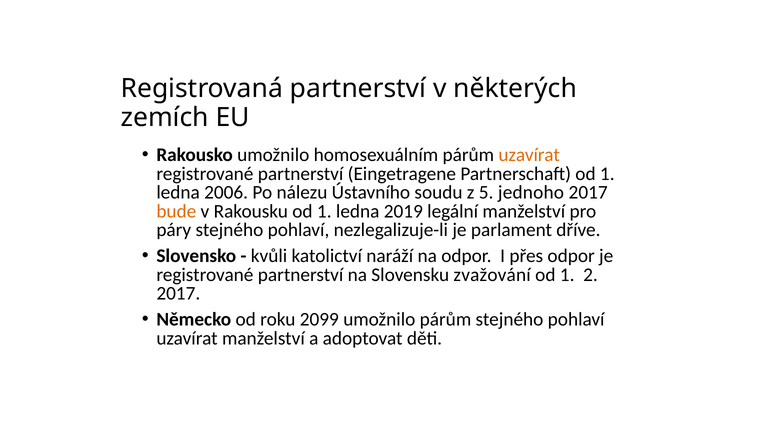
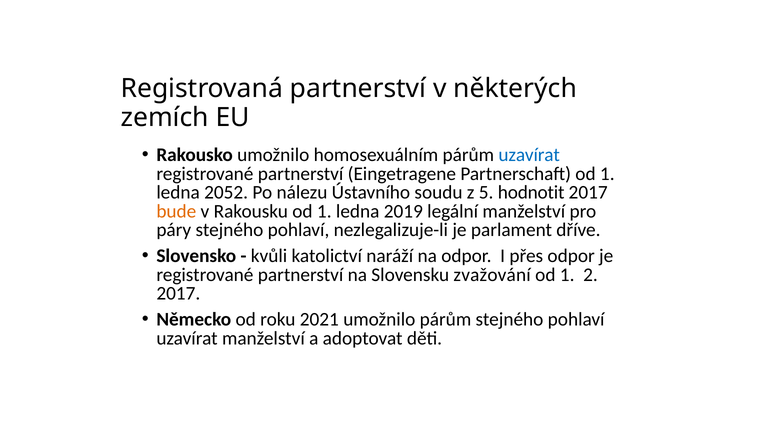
uzavírat colour: orange -> blue (529, 155)
2006: 2006 -> 2052 (226, 192)
jednoho: jednoho -> hodnotit (531, 192)
2099: 2099 -> 2021 (319, 319)
